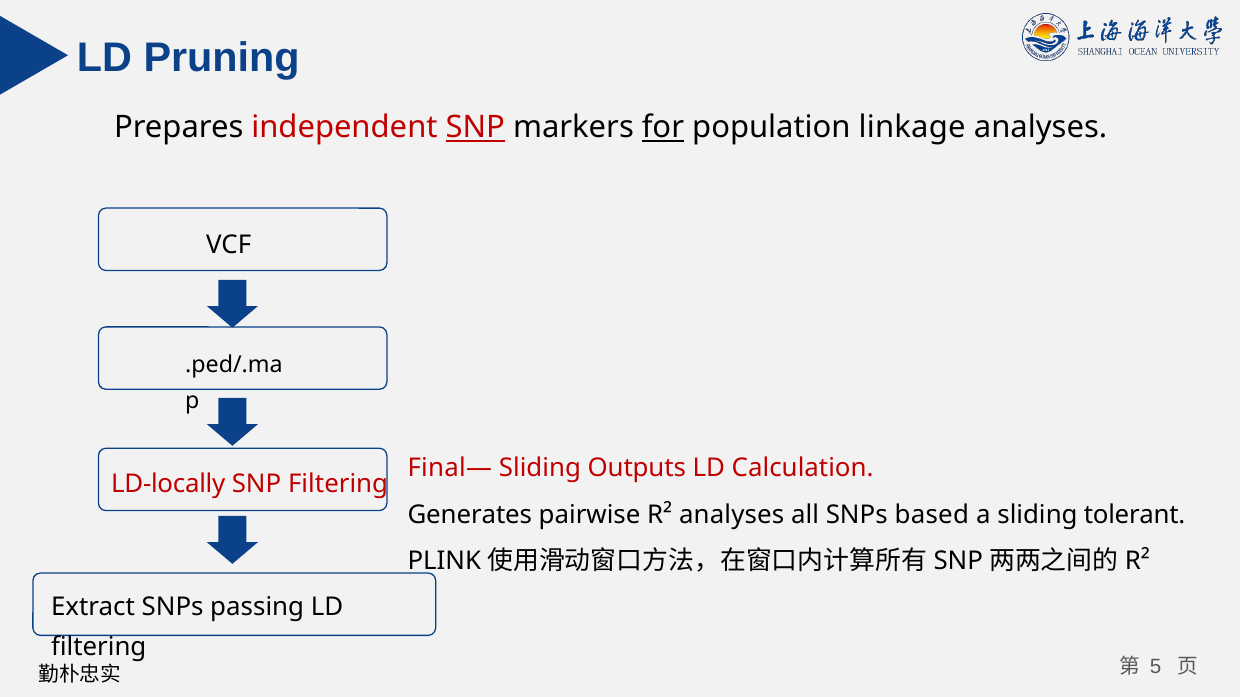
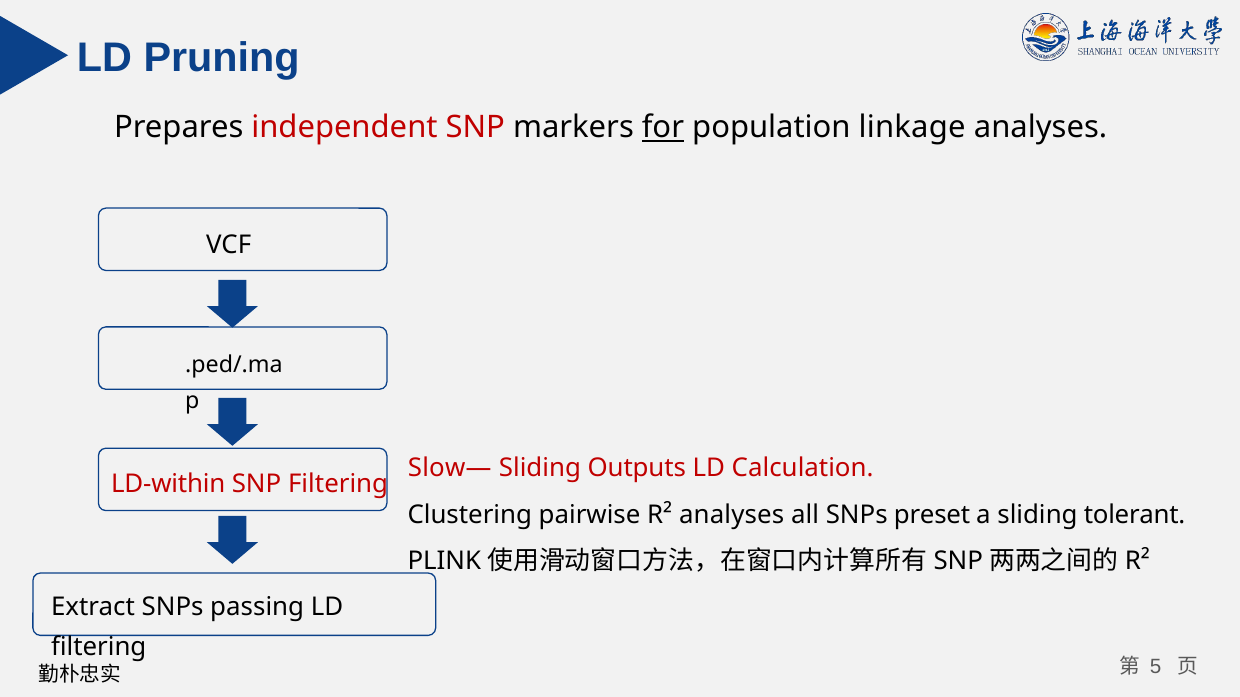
SNP underline: present -> none (475, 128)
Final—: Final— -> Slow— (450, 469)
LD-locally: LD-locally -> LD-within (168, 484)
Generates: Generates -> Clustering (470, 515)
based: based -> preset (932, 515)
